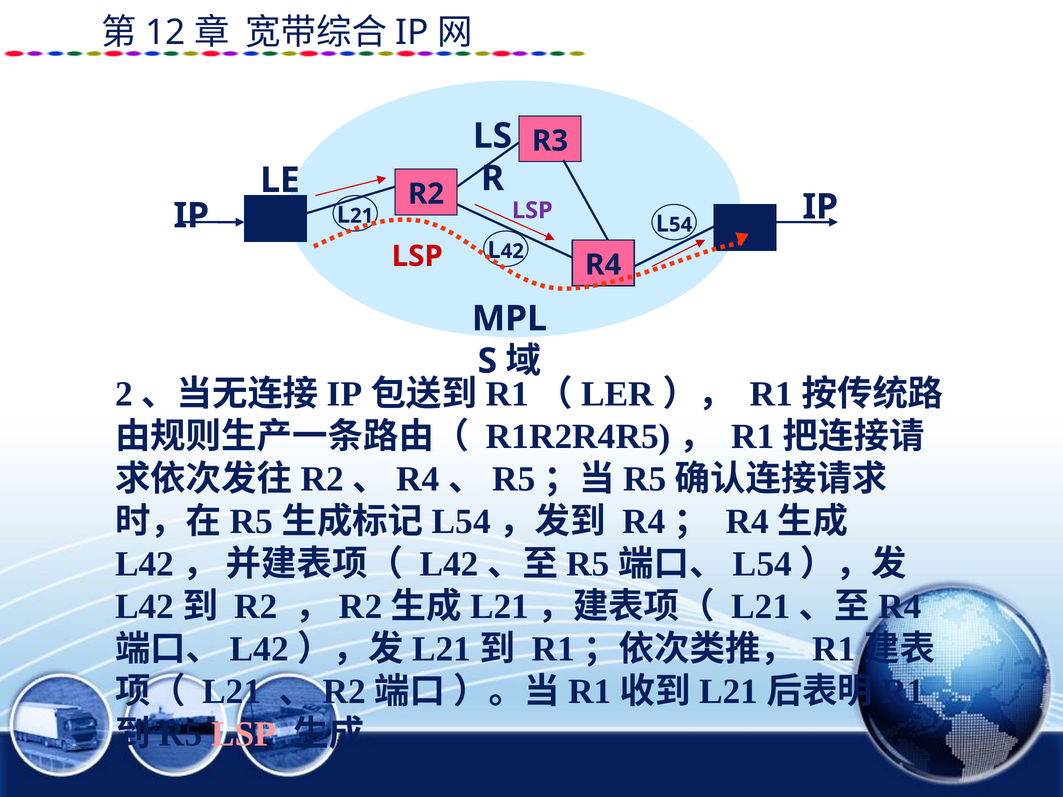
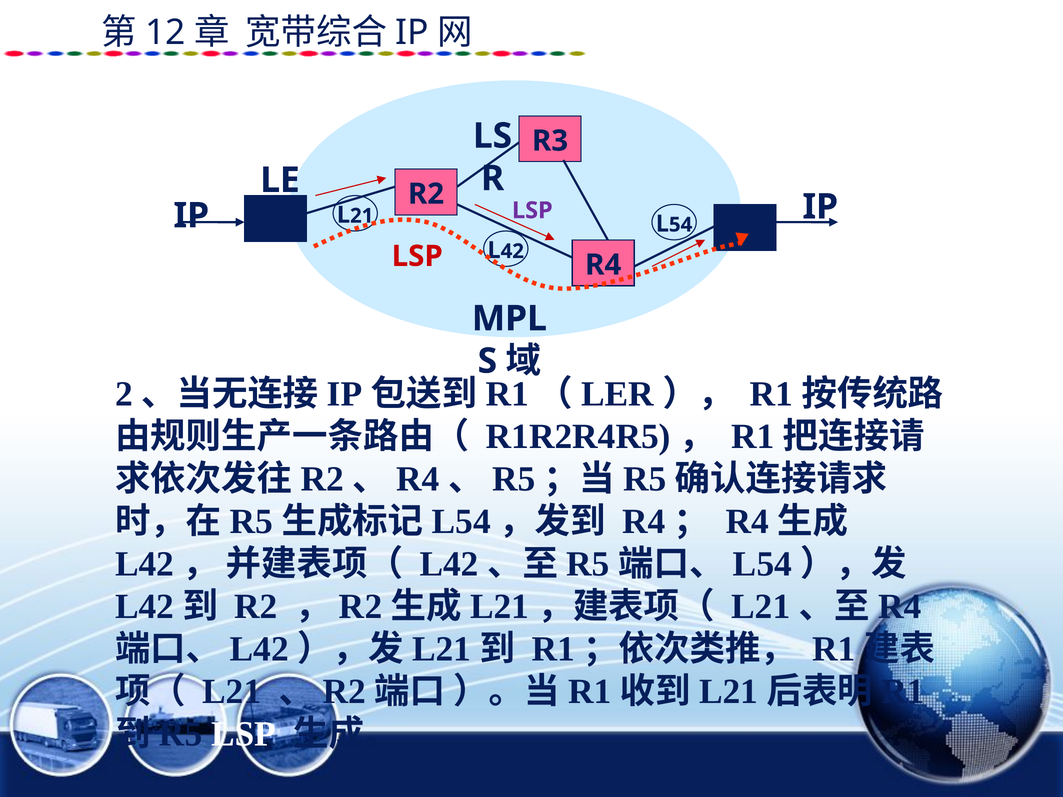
LSP colour: pink -> white (244, 734)
